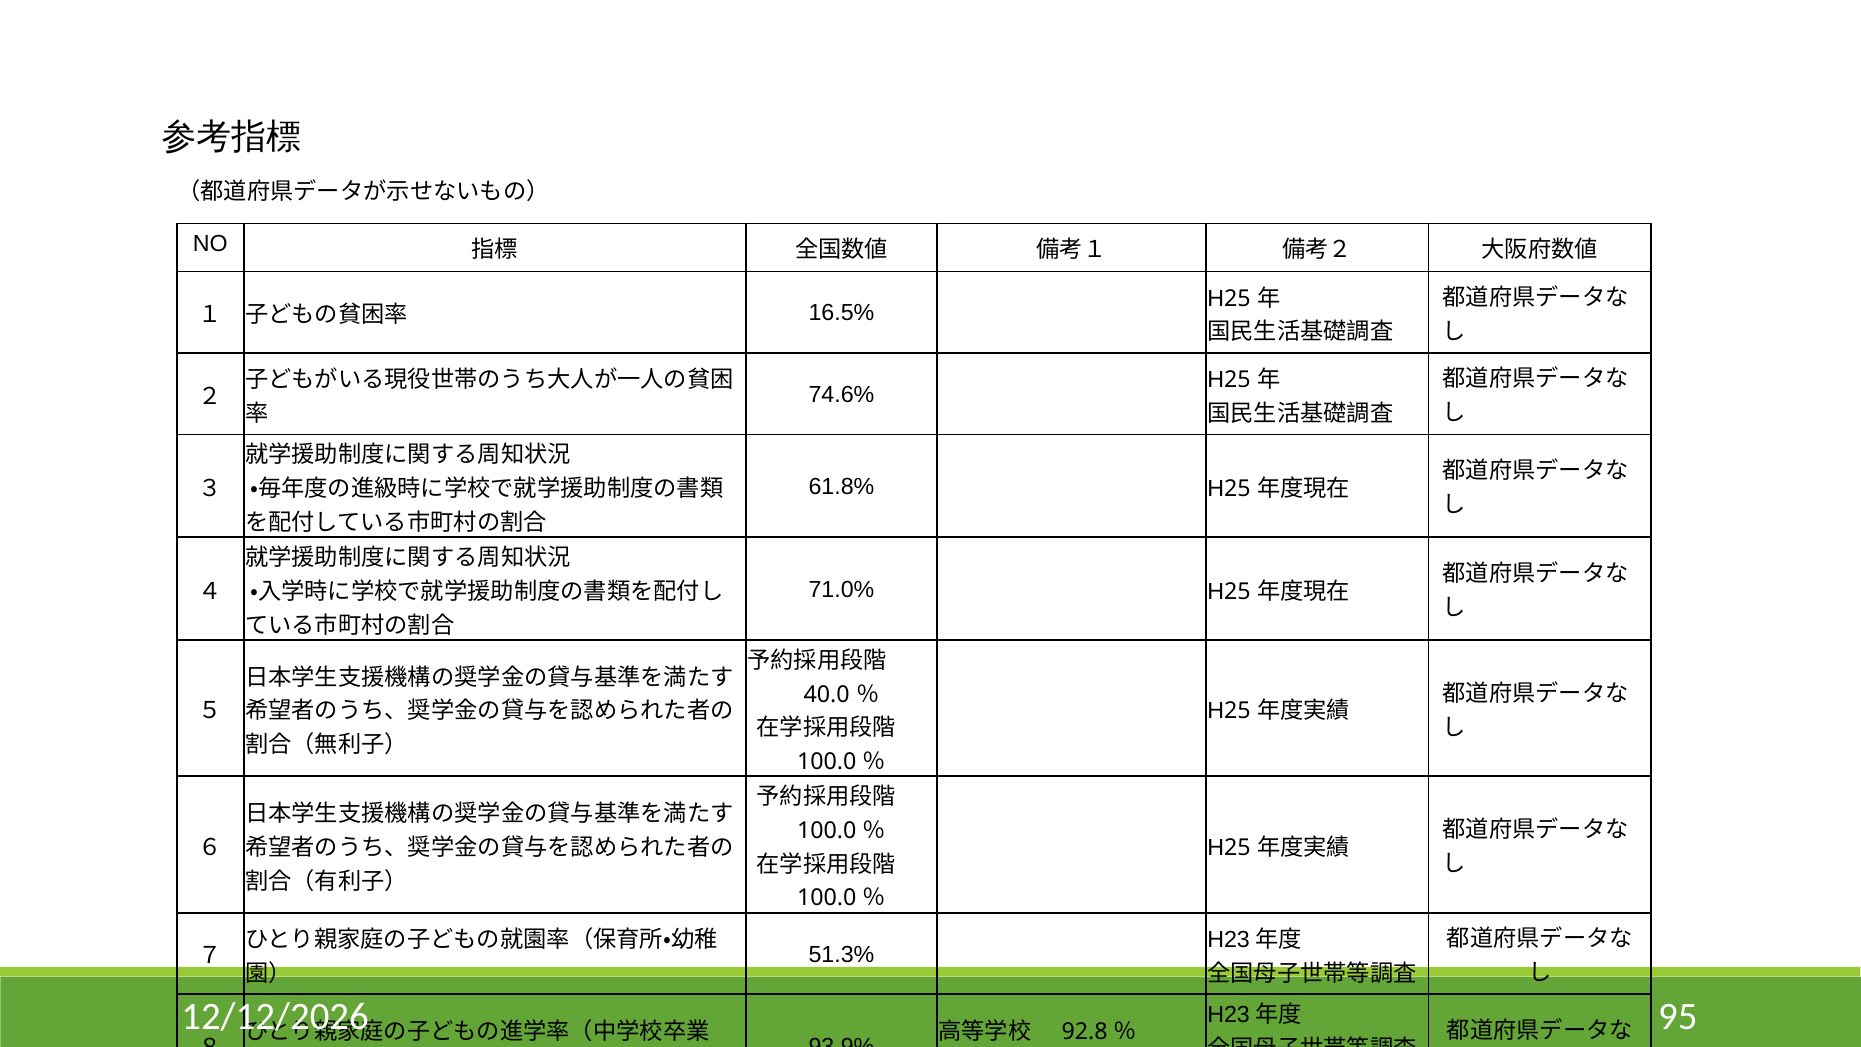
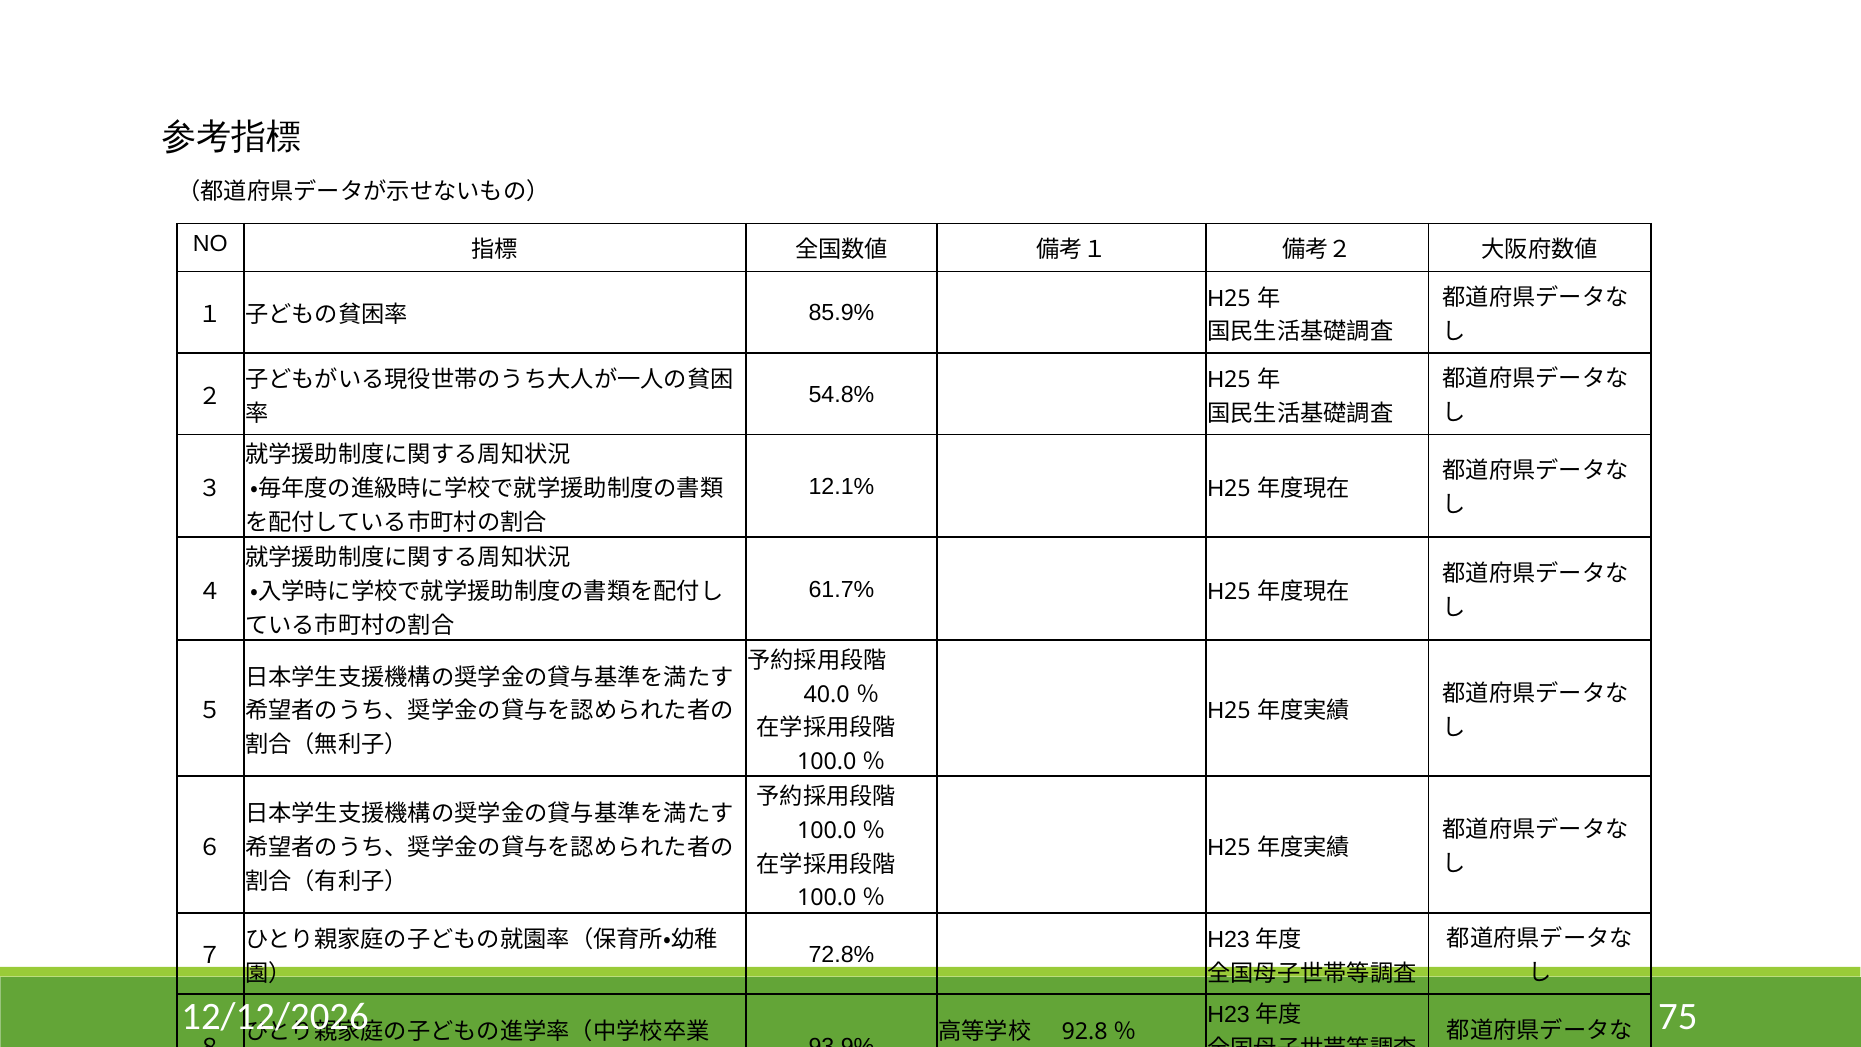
16.5%: 16.5% -> 85.9% (841, 313)
74.6%: 74.6% -> 54.8% (841, 395)
61.8%: 61.8% -> 12.1% (841, 487)
71.0%: 71.0% -> 61.7% (841, 590)
51.3%: 51.3% -> 72.8% (841, 955)
95: 95 -> 75 (1678, 1016)
